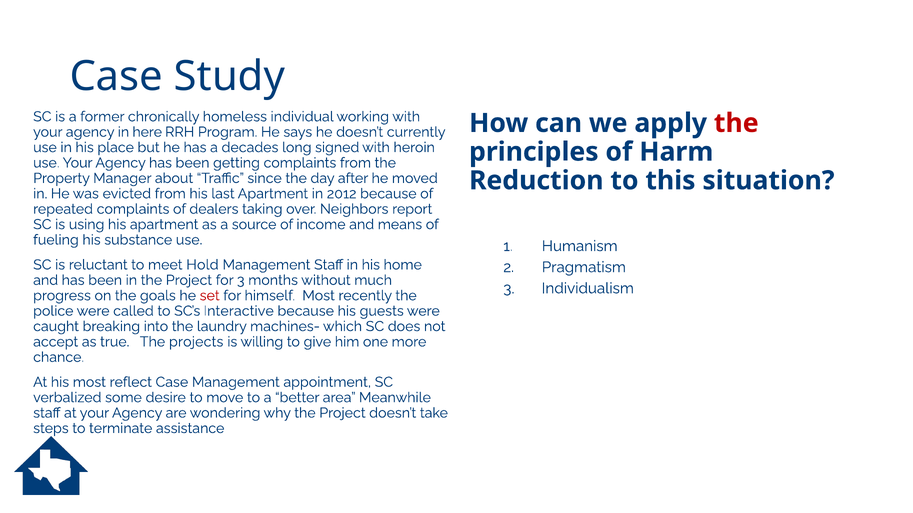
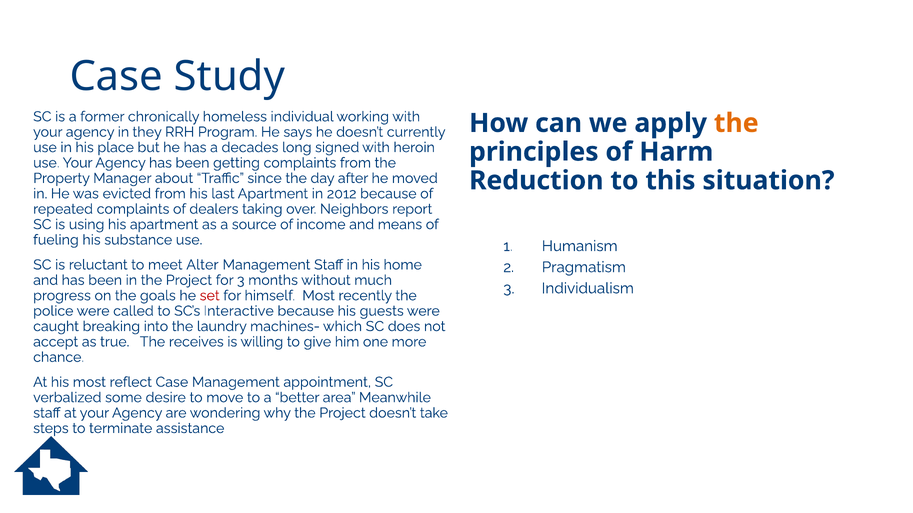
the colour: red -> orange (736, 123)
here: here -> they (147, 132)
Hold: Hold -> Alter (202, 265)
projects: projects -> receives (196, 342)
